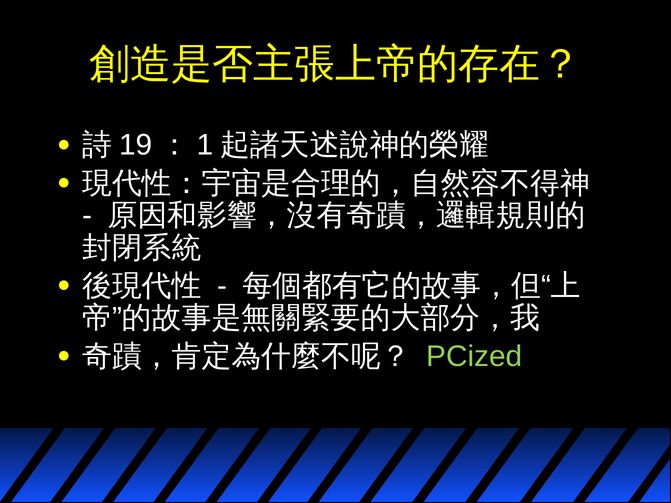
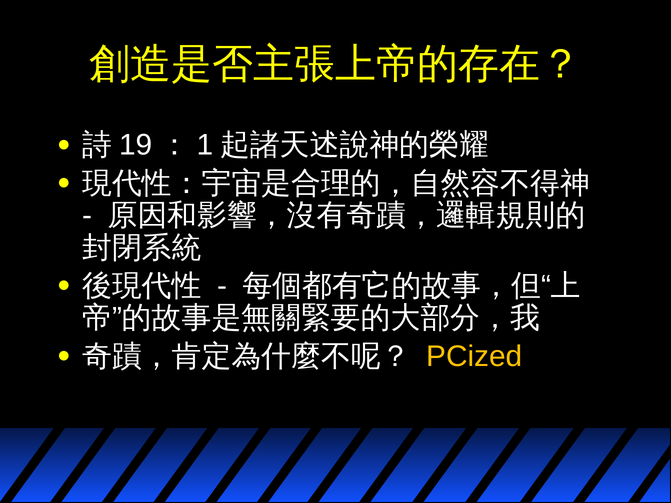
PCized colour: light green -> yellow (474, 356)
